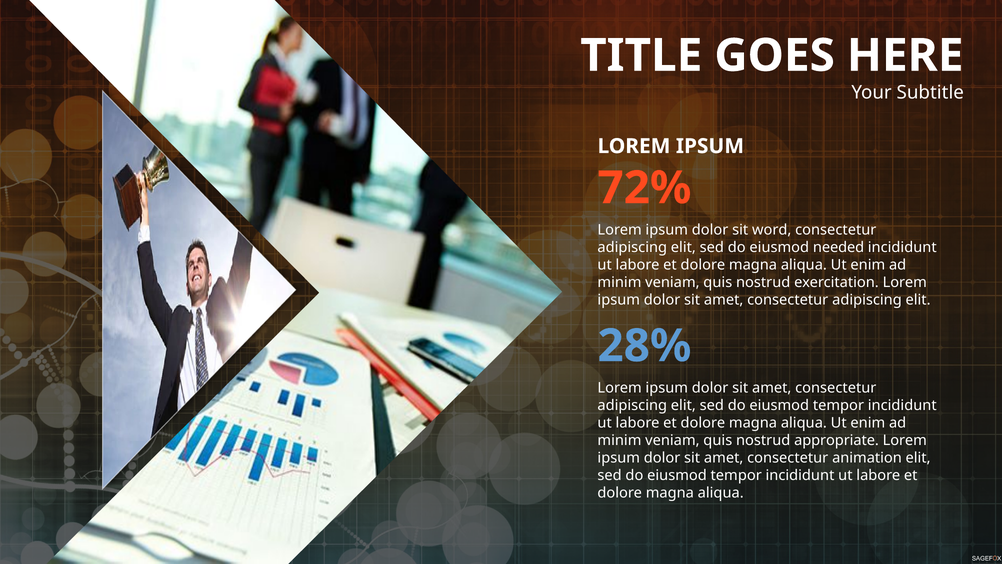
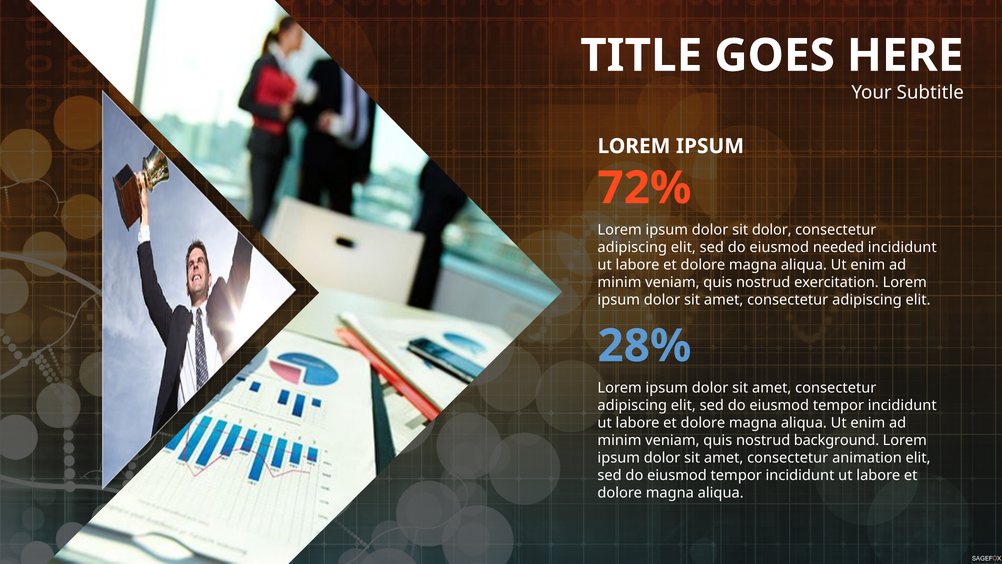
sit word: word -> dolor (772, 230)
appropriate: appropriate -> background (837, 440)
